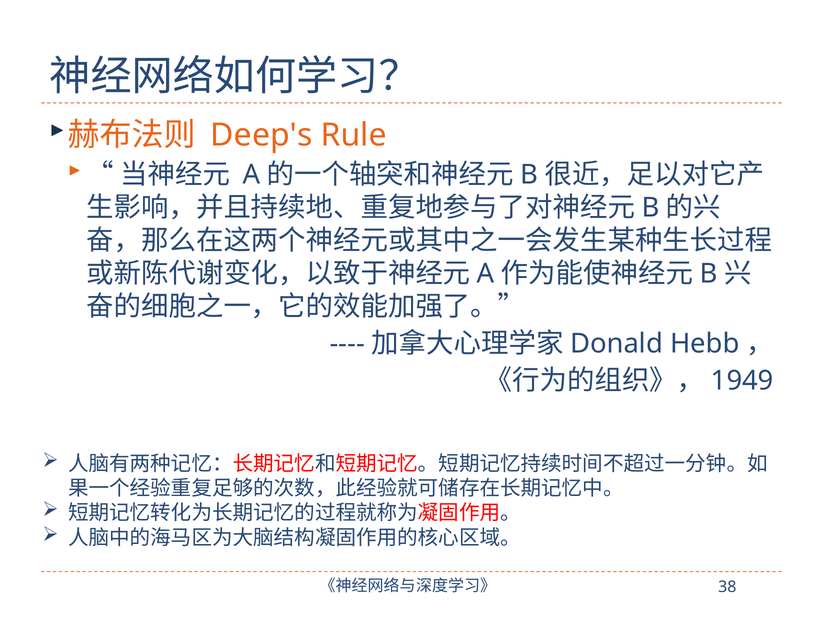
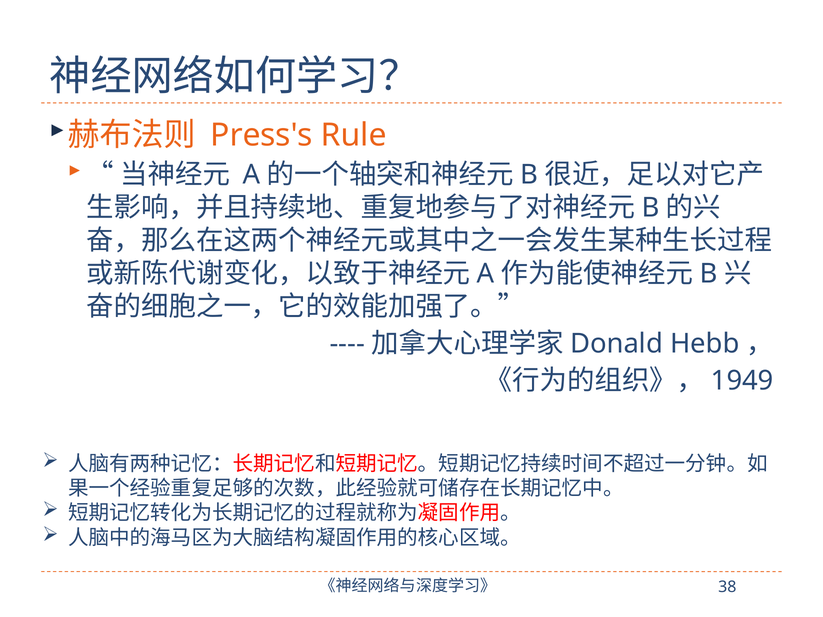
Deep's: Deep's -> Press's (262, 135)
